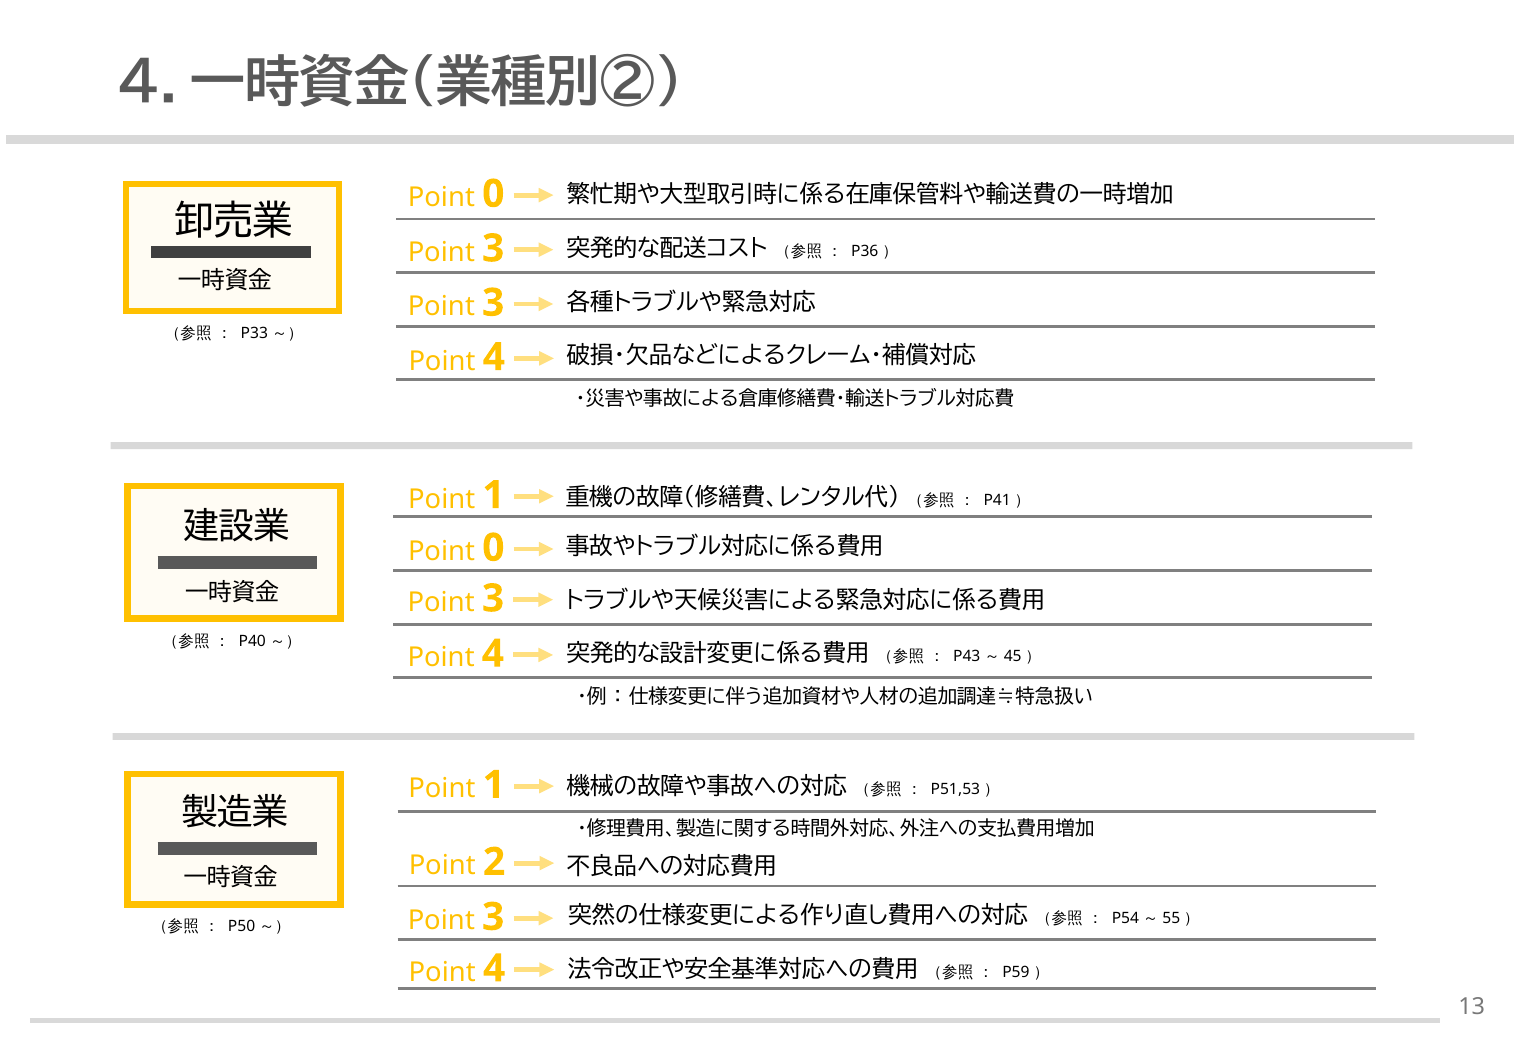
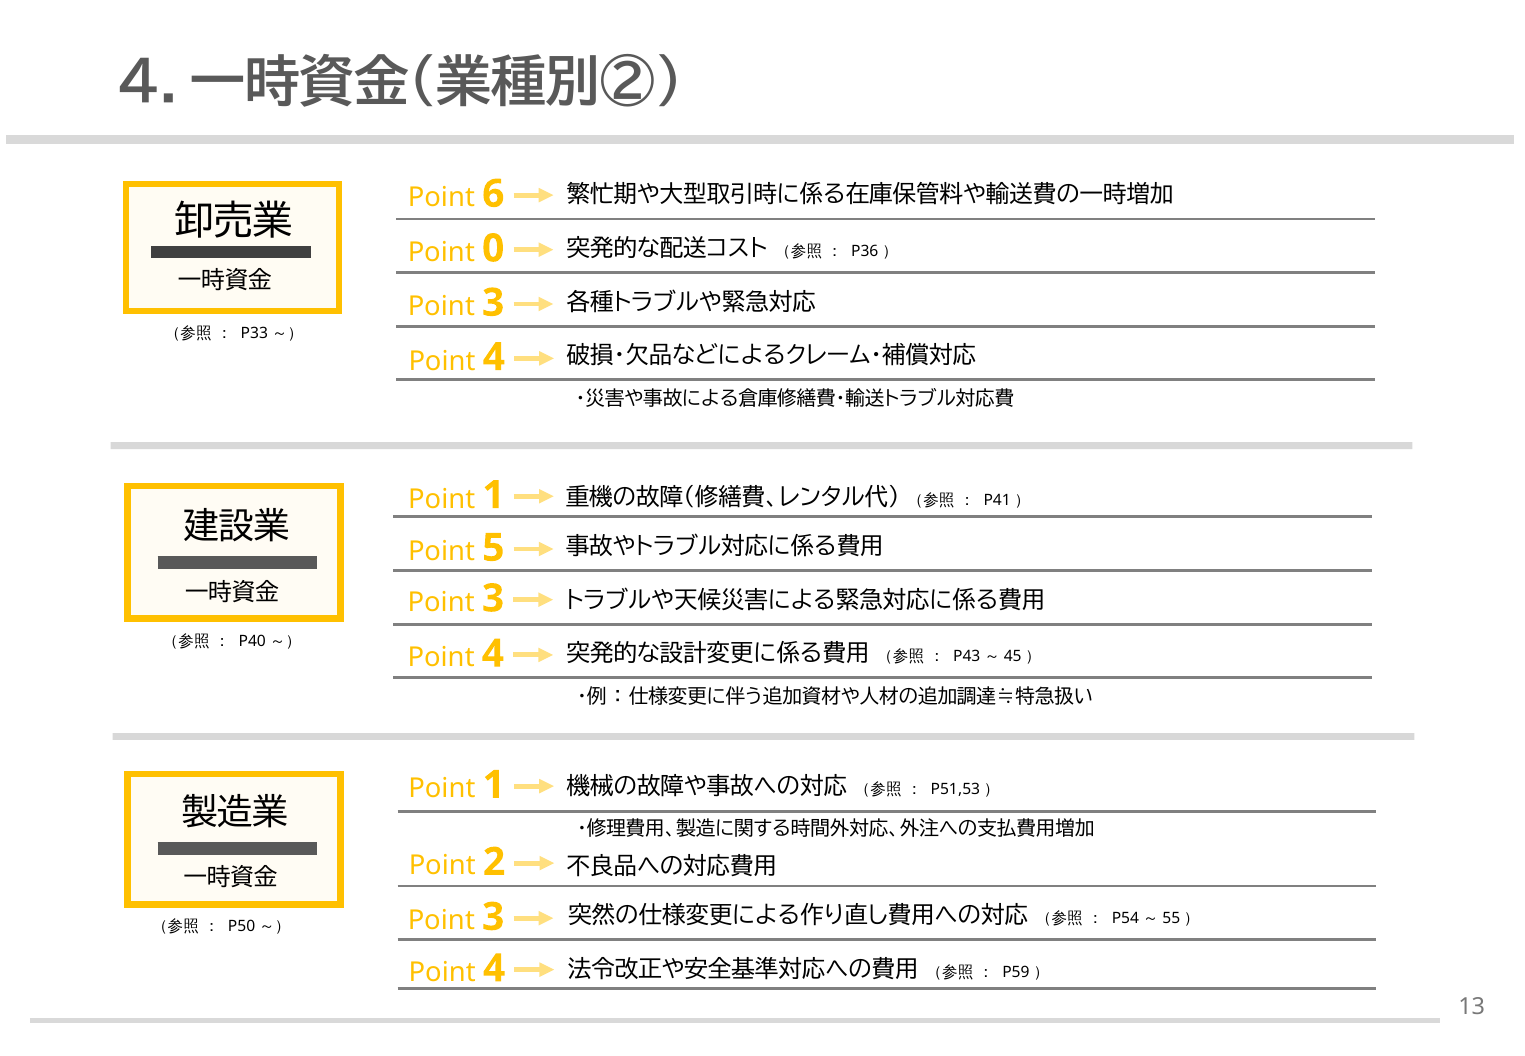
0: 0 -> 6 (493, 194)
3: 3 -> 0 (493, 248)
0: 0 -> 5 (493, 548)
